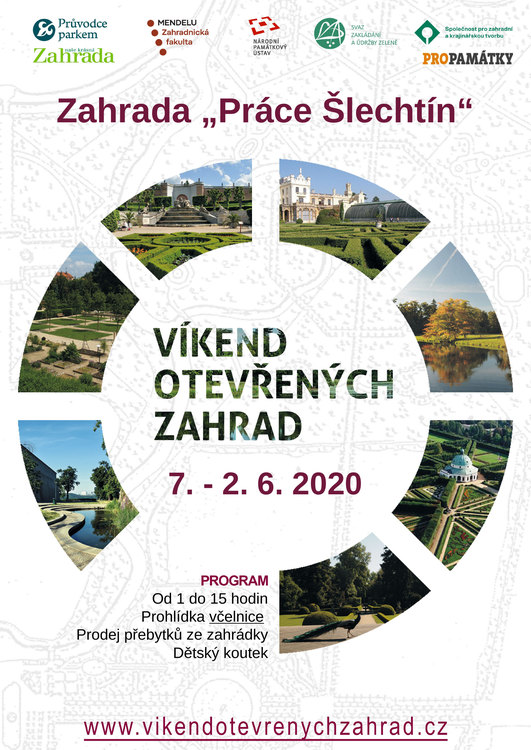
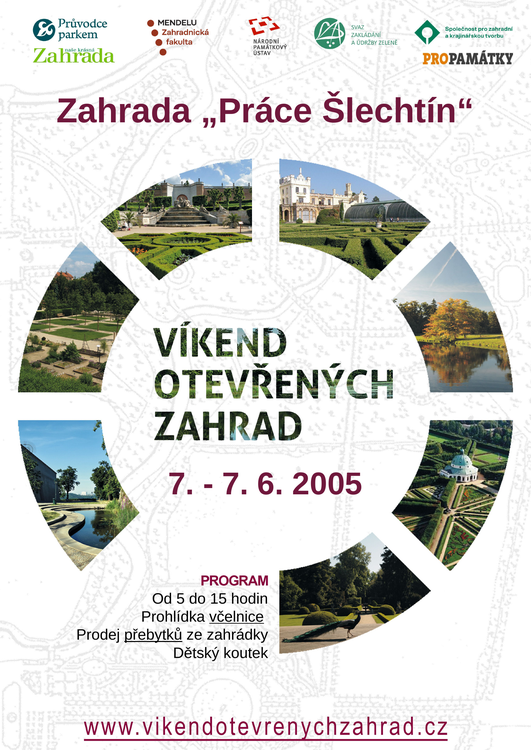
2: 2 -> 7 (235, 485)
2020: 2020 -> 2005 (327, 485)
1: 1 -> 5 (181, 599)
přebytků underline: none -> present (153, 636)
